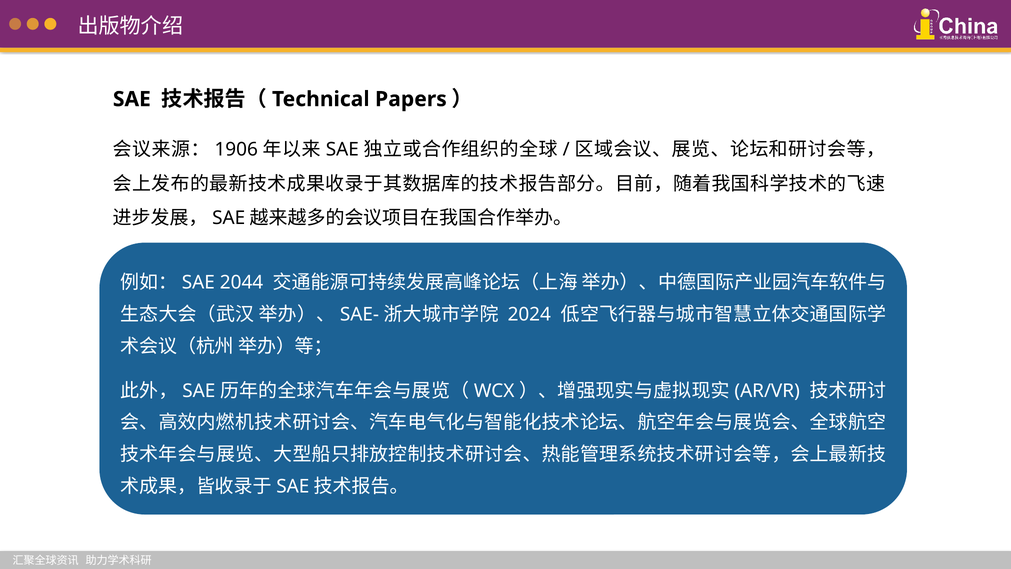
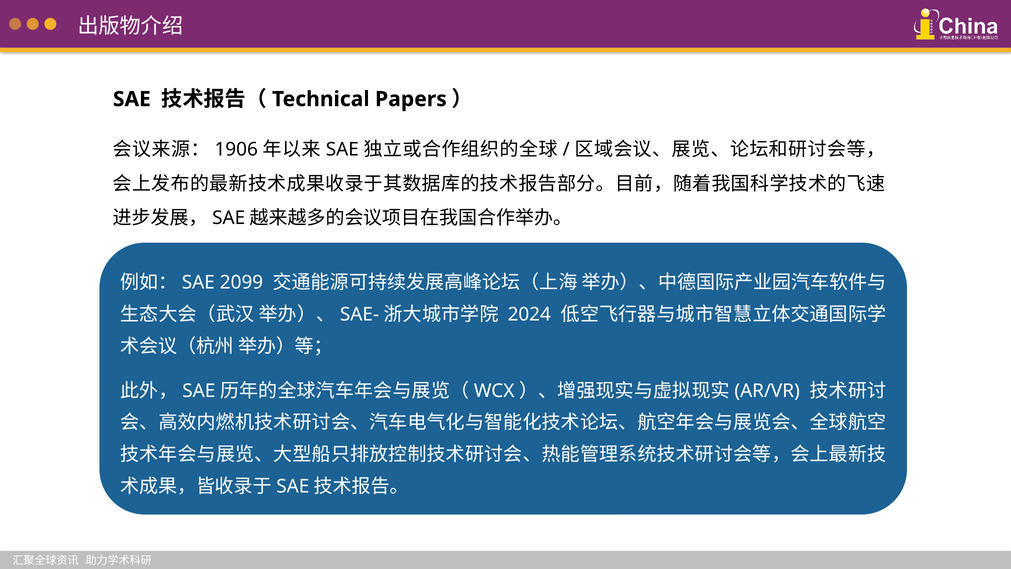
2044: 2044 -> 2099 (242, 282)
